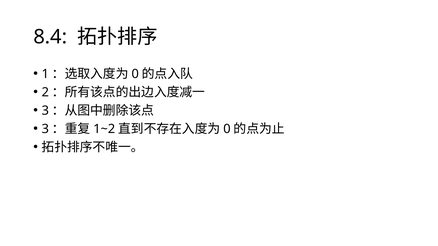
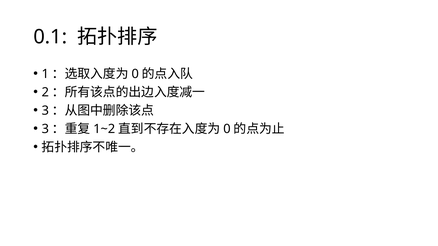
8.4: 8.4 -> 0.1 (50, 37)
